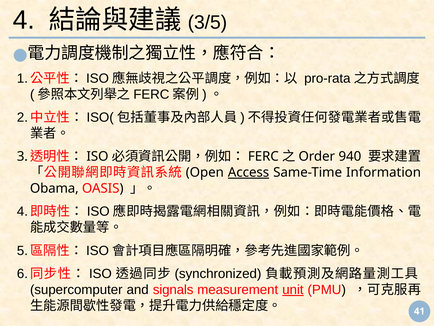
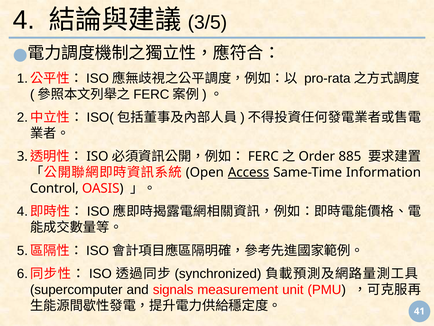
940: 940 -> 885 (350, 156)
Obama: Obama -> Control (54, 188)
unit underline: present -> none (293, 289)
